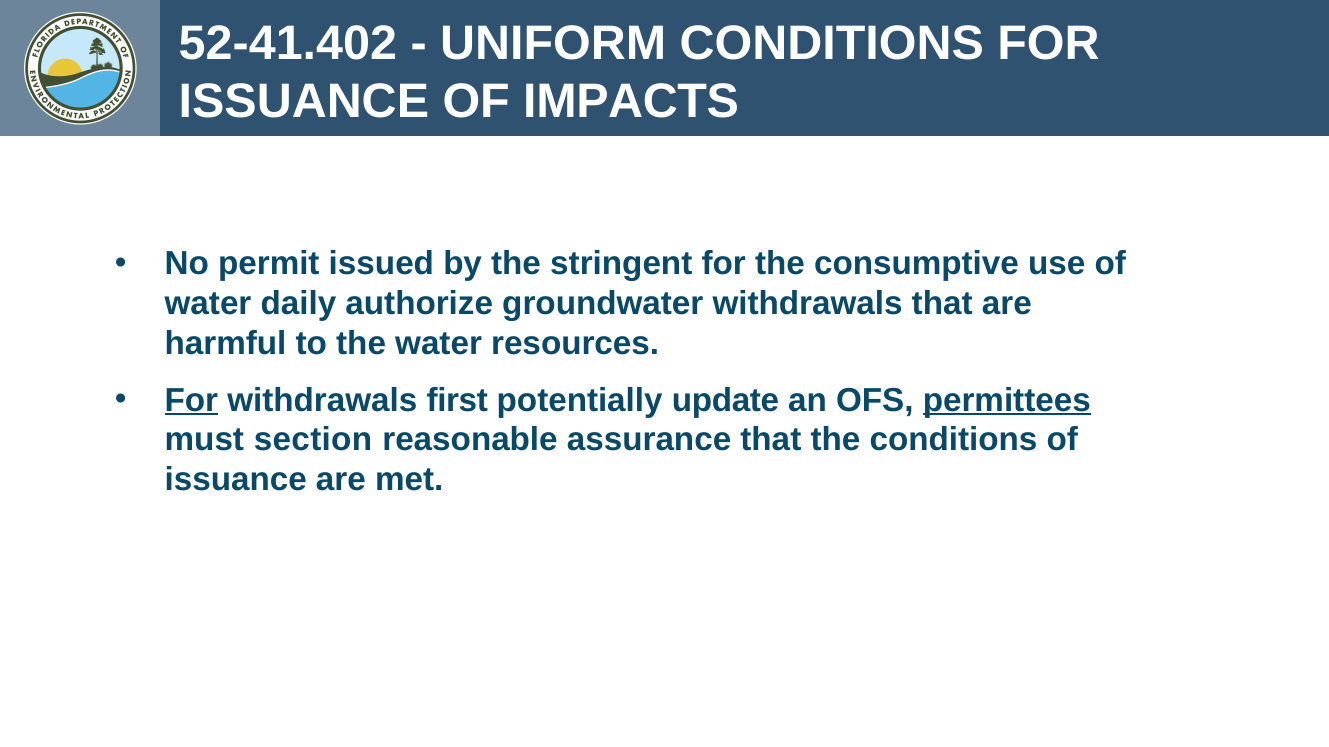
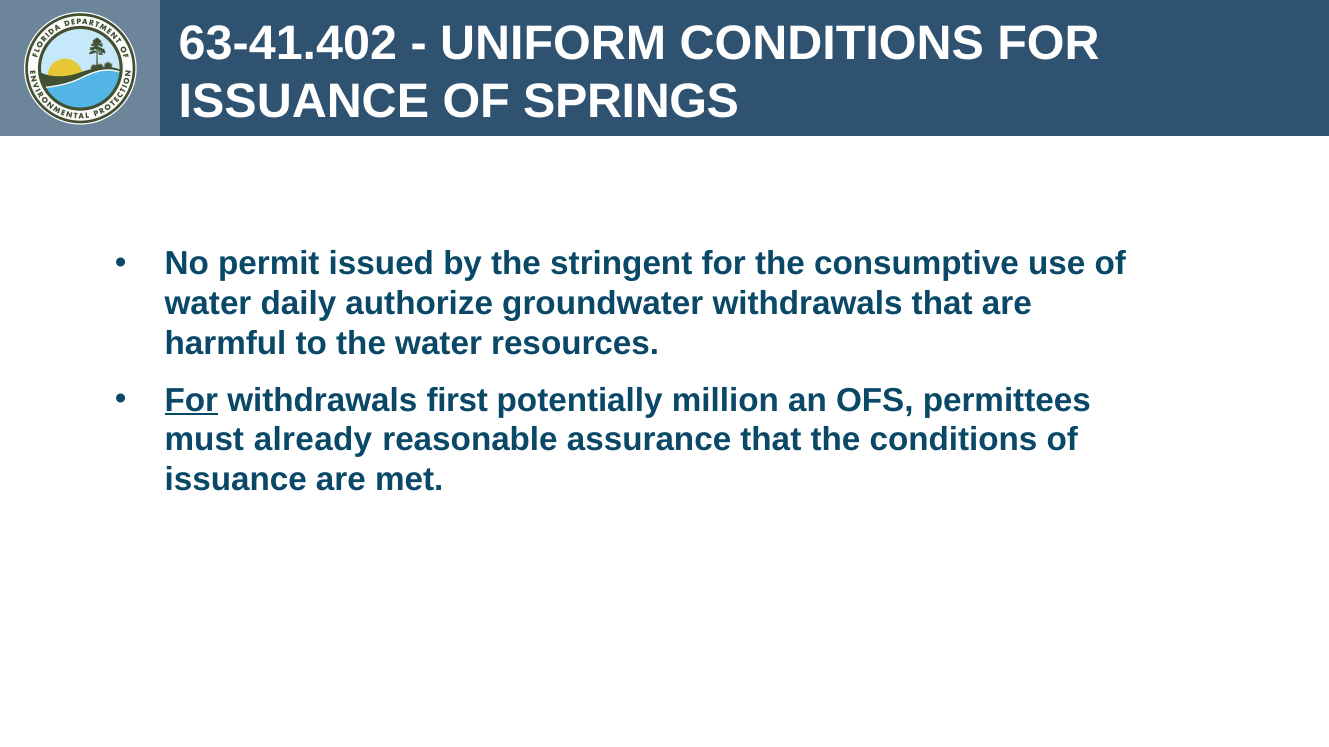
52-41.402: 52-41.402 -> 63-41.402 (288, 43)
IMPACTS: IMPACTS -> SPRINGS (631, 101)
update: update -> million (725, 400)
permittees underline: present -> none (1007, 400)
section: section -> already (313, 440)
